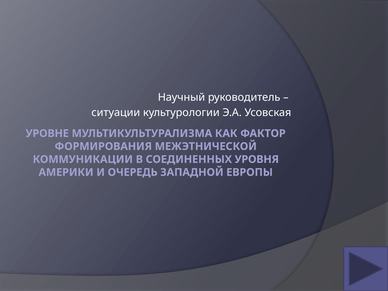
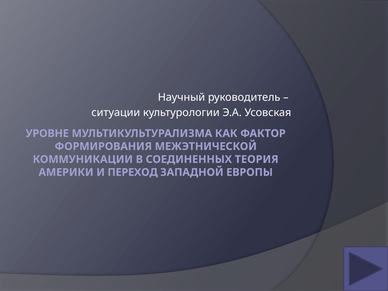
УРОВНЯ: УРОВНЯ -> ТЕОРИЯ (257, 159)
ОЧЕРЕДЬ: ОЧЕРЕДЬ -> ПЕРЕХОД (133, 172)
